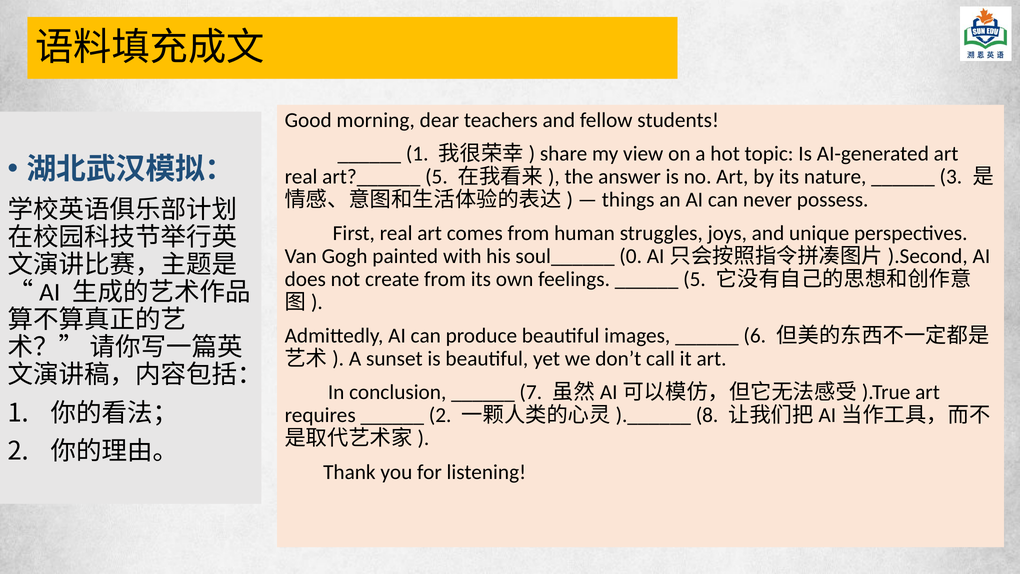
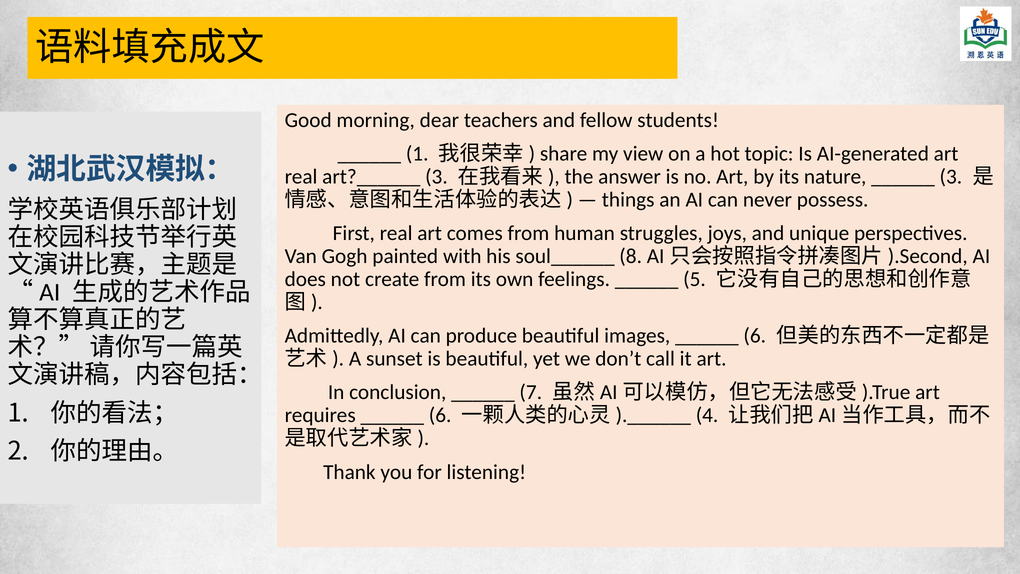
art?______ 5: 5 -> 3 (436, 177)
0: 0 -> 8 (631, 256)
2: 2 -> 6 (440, 415)
8: 8 -> 4 (707, 415)
